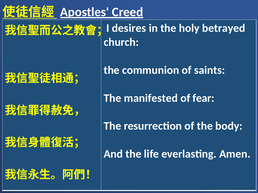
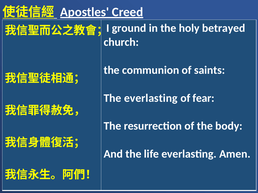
desires: desires -> ground (129, 28)
The manifested: manifested -> everlasting (151, 98)
